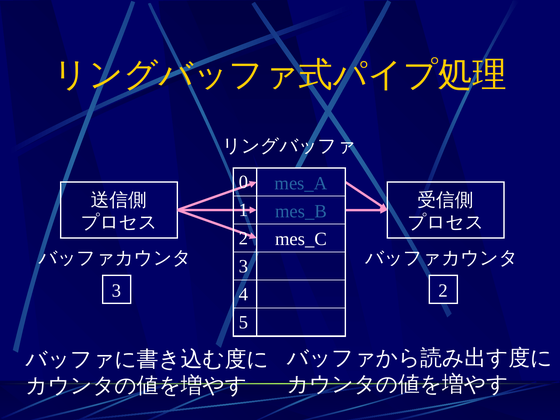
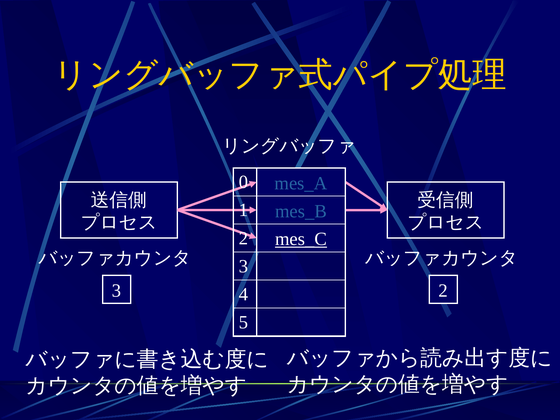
mes_C underline: none -> present (301, 239)
